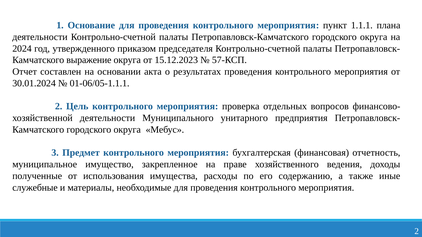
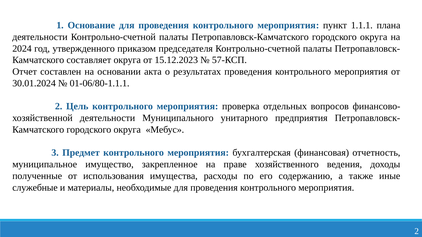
выражение: выражение -> составляет (89, 60)
01-06/05-1.1.1: 01-06/05-1.1.1 -> 01-06/80-1.1.1 (100, 83)
